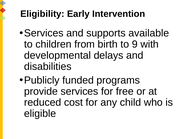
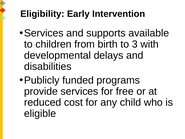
9: 9 -> 3 (135, 44)
